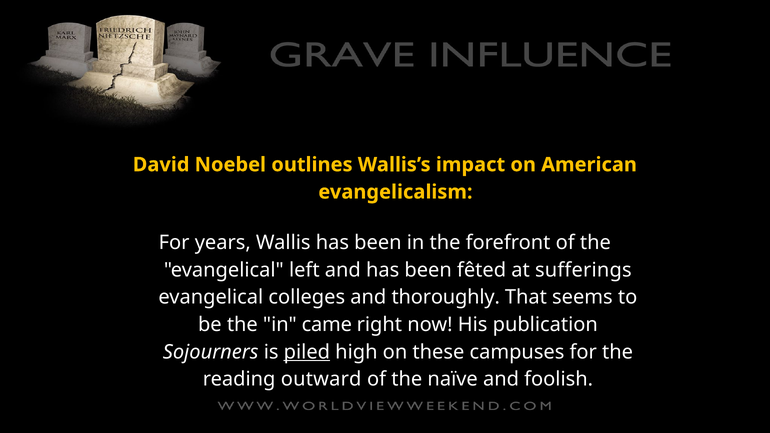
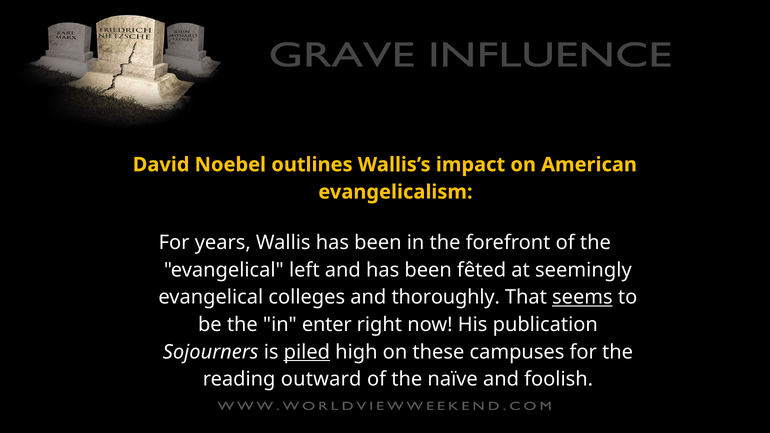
sufferings: sufferings -> seemingly (583, 270)
seems underline: none -> present (582, 297)
came: came -> enter (327, 325)
